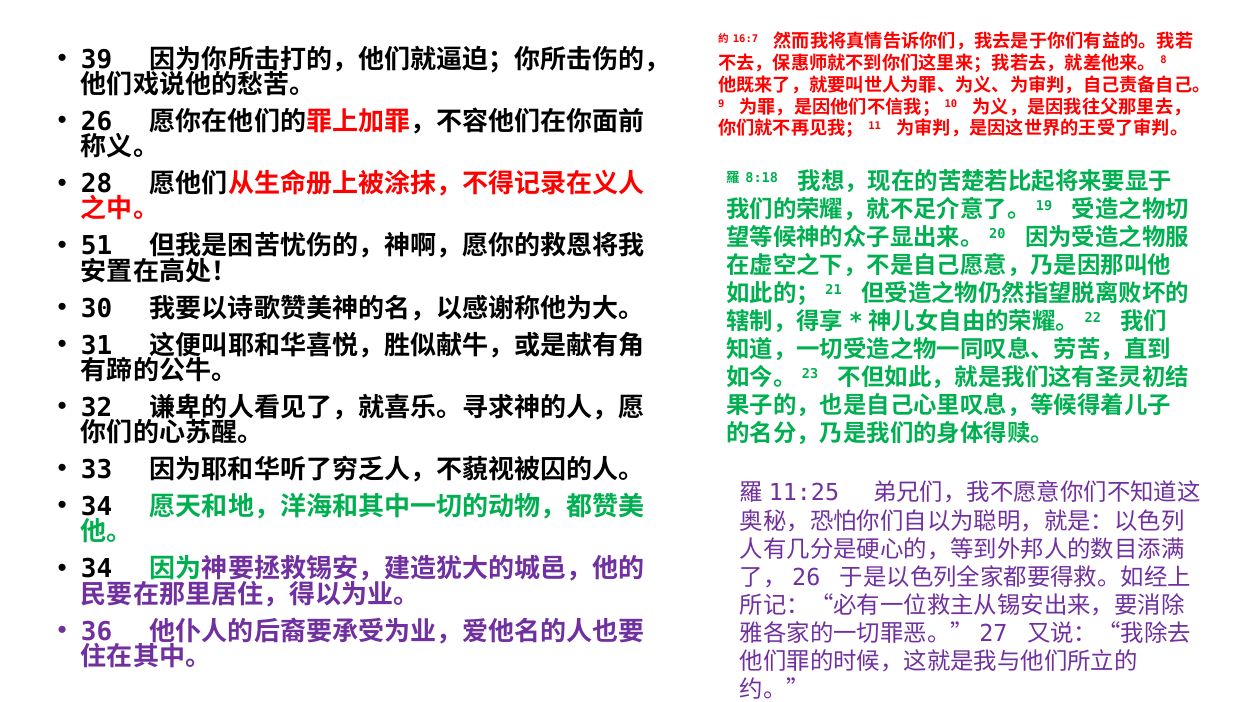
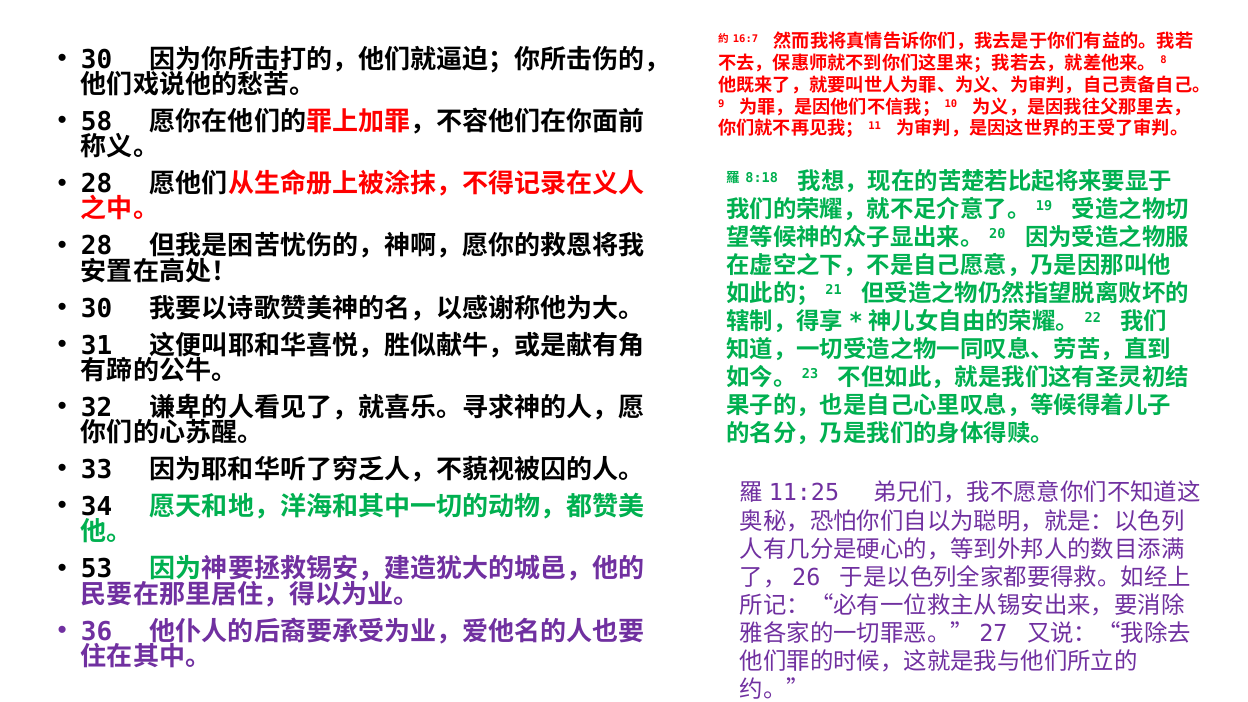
39: 39 -> 30 (97, 60)
26: 26 -> 58 (97, 122)
51: 51 -> 28 (97, 246)
34: 34 -> 53 (97, 569)
